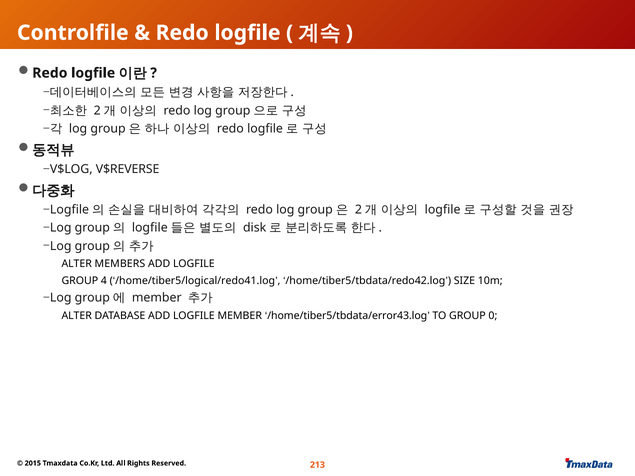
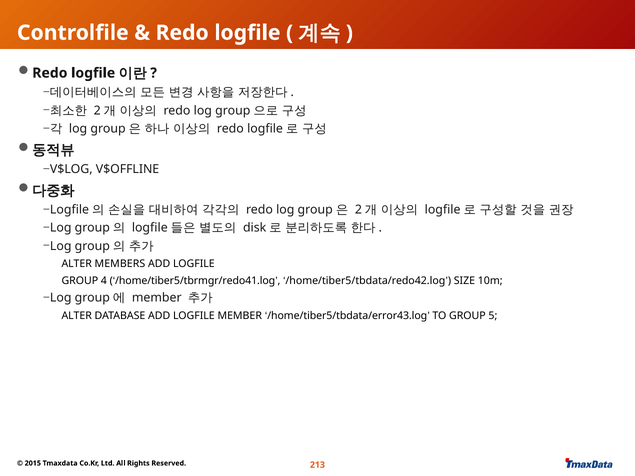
V$REVERSE: V$REVERSE -> V$OFFLINE (128, 169)
/home/tiber5/logical/redo41.log: /home/tiber5/logical/redo41.log -> /home/tiber5/tbrmgr/redo41.log (195, 281)
0: 0 -> 5 (493, 316)
